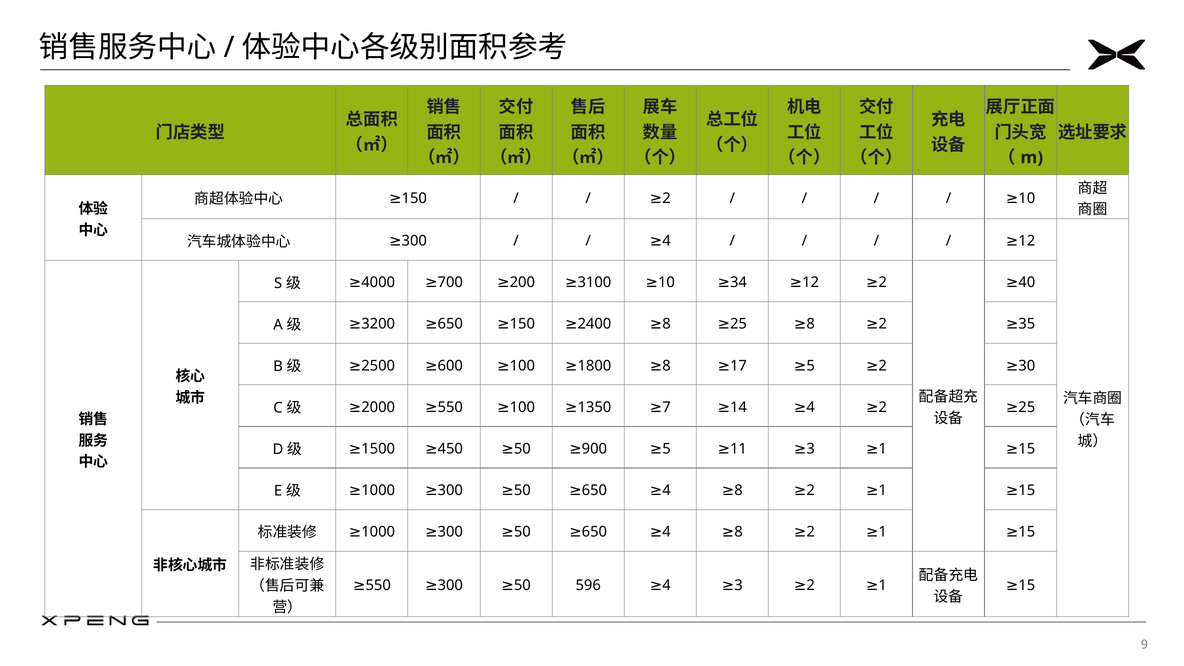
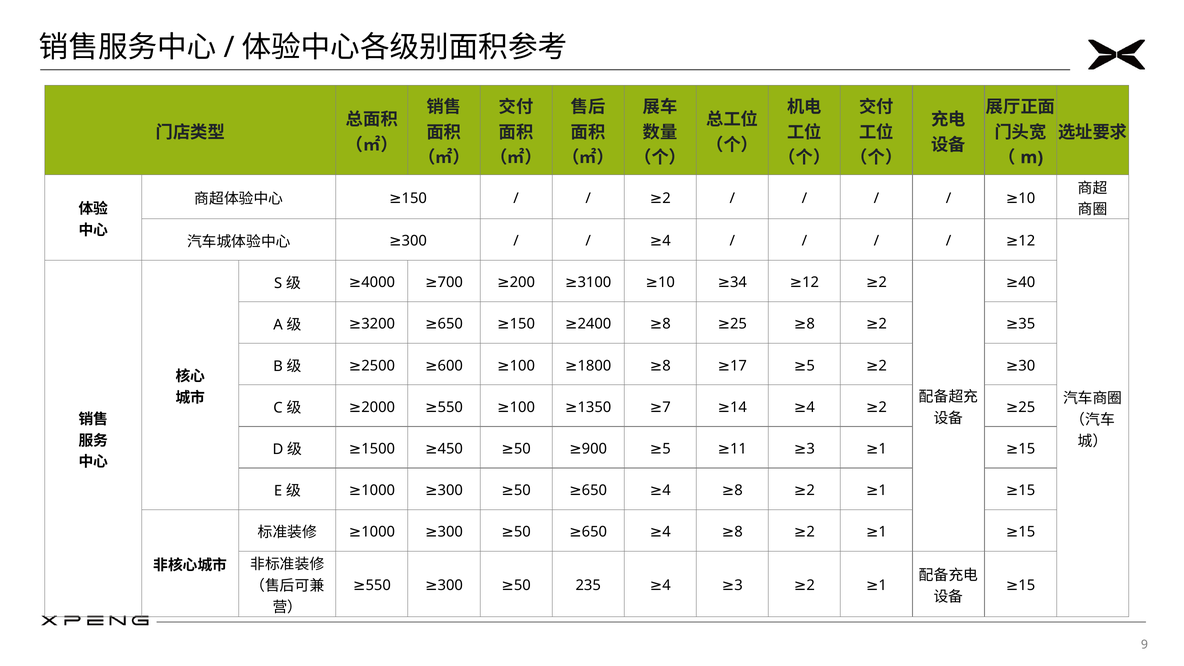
596: 596 -> 235 (588, 585)
